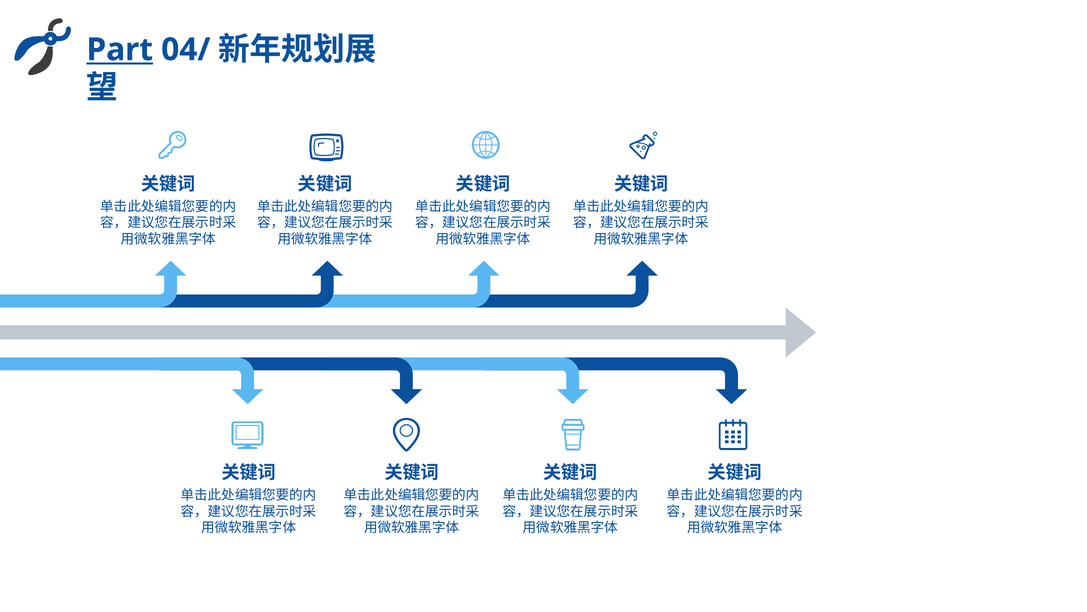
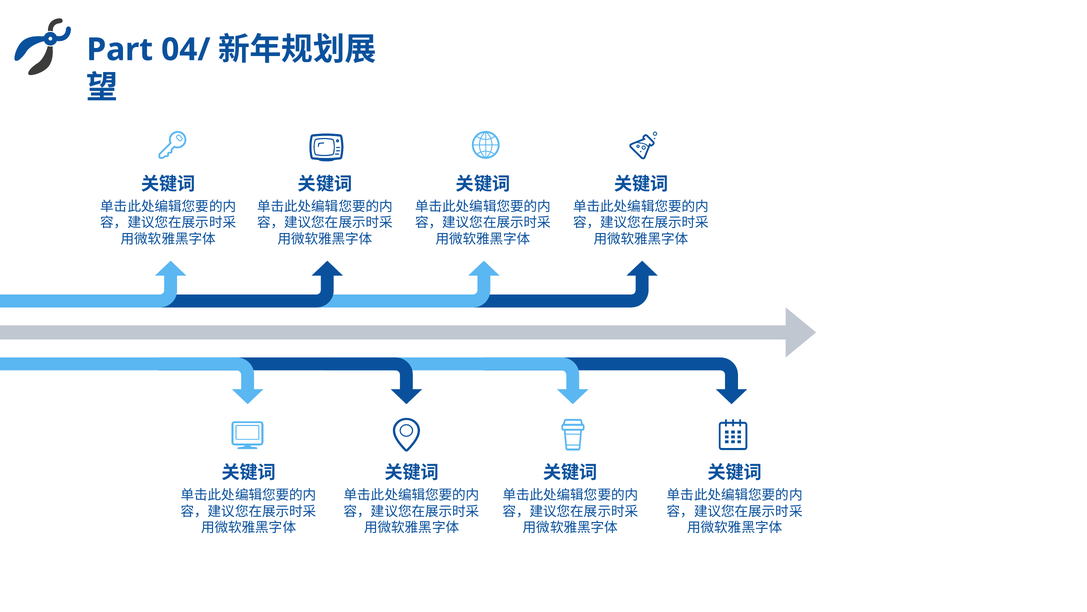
Part underline: present -> none (120, 50)
